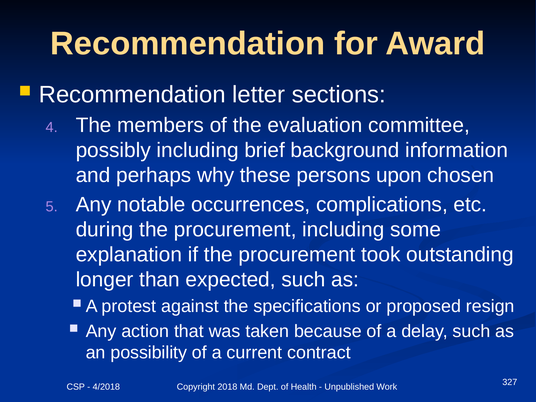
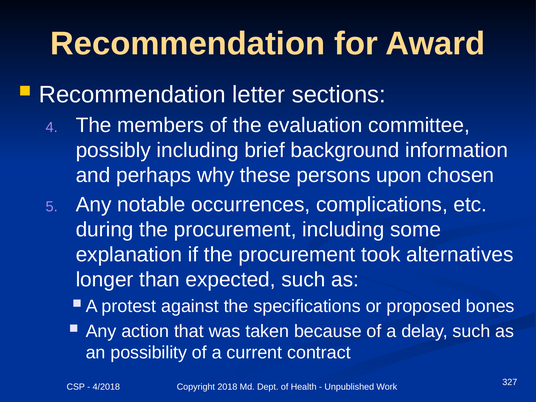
outstanding: outstanding -> alternatives (460, 255)
resign: resign -> bones (490, 306)
